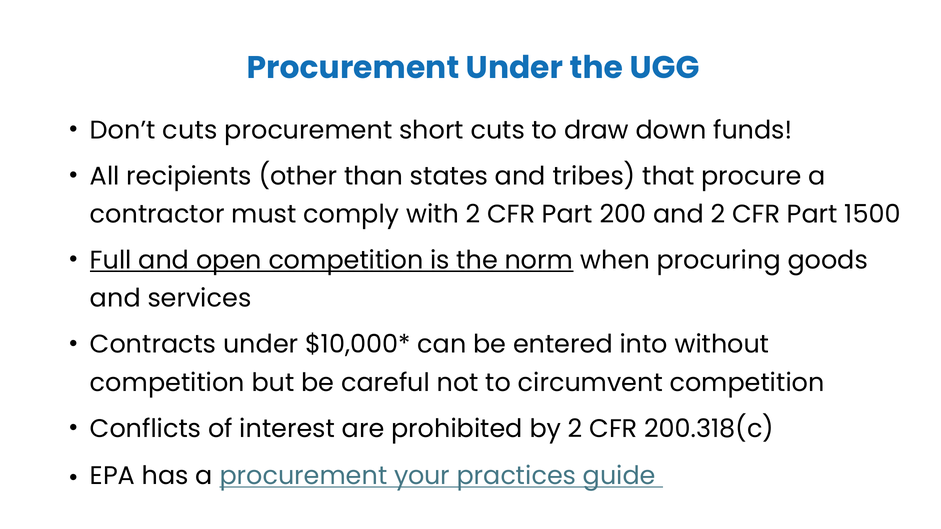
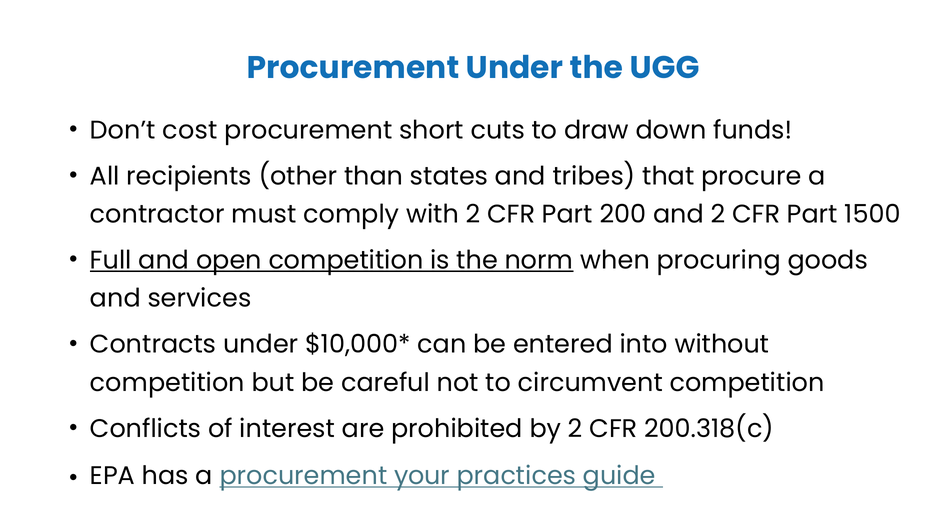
Don’t cuts: cuts -> cost (190, 130)
